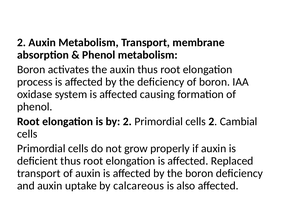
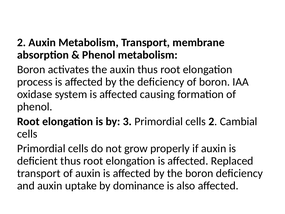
by 2: 2 -> 3 (127, 121)
calcareous: calcareous -> dominance (139, 186)
